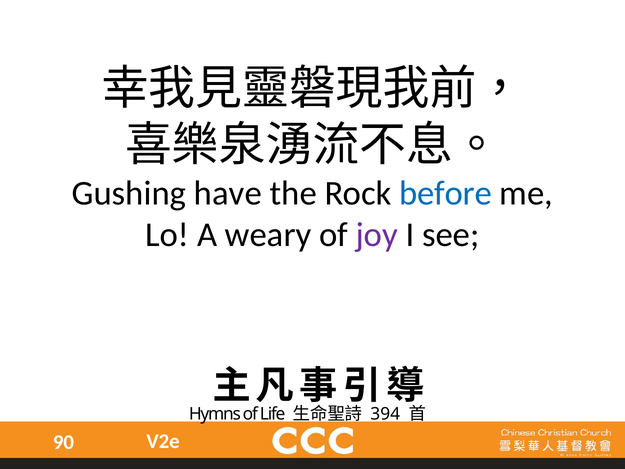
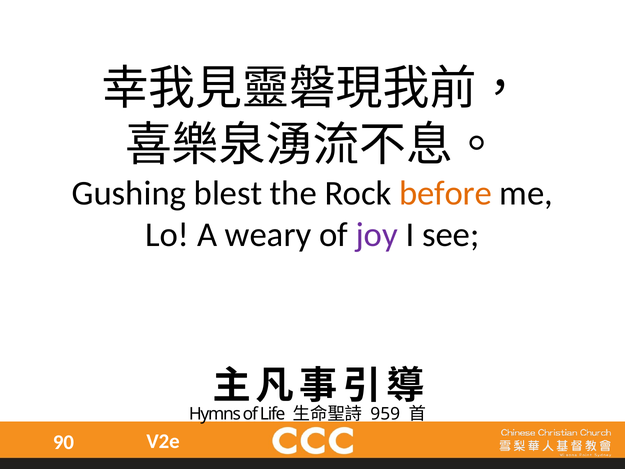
have: have -> blest (228, 193)
before colour: blue -> orange (446, 193)
394: 394 -> 959 (385, 414)
